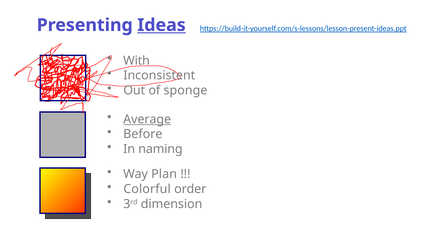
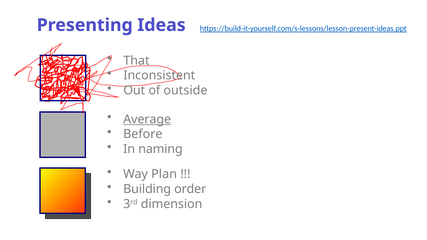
Ideas underline: present -> none (162, 25)
With: With -> That (136, 61)
sponge: sponge -> outside (185, 91)
Colorful: Colorful -> Building (147, 189)
